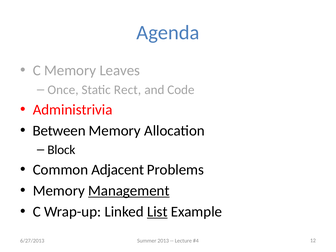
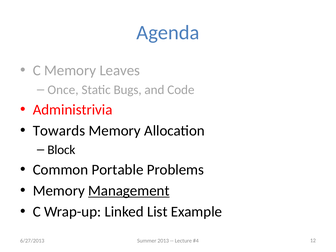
Rect: Rect -> Bugs (128, 90)
Between: Between -> Towards (59, 131)
Adjacent: Adjacent -> Portable (118, 170)
List underline: present -> none (157, 212)
